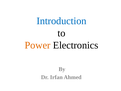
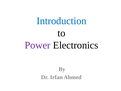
Power colour: orange -> purple (38, 45)
